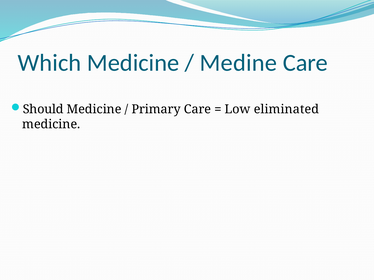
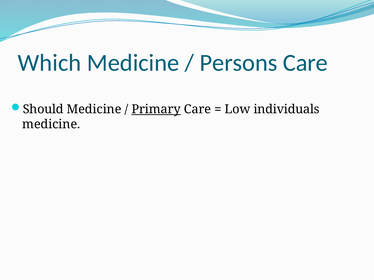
Medine: Medine -> Persons (238, 63)
Primary underline: none -> present (156, 110)
eliminated: eliminated -> individuals (287, 110)
